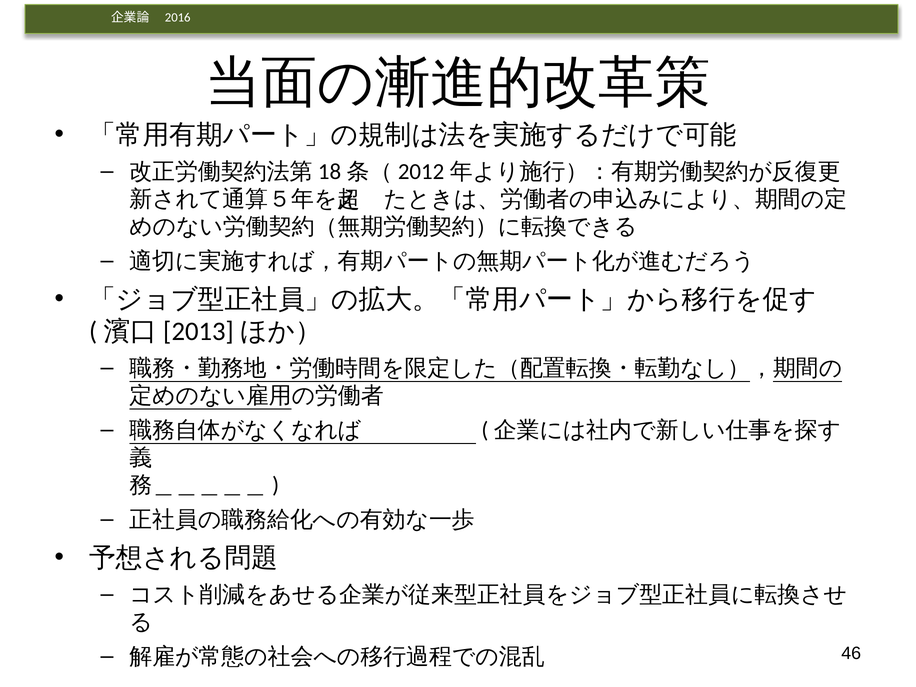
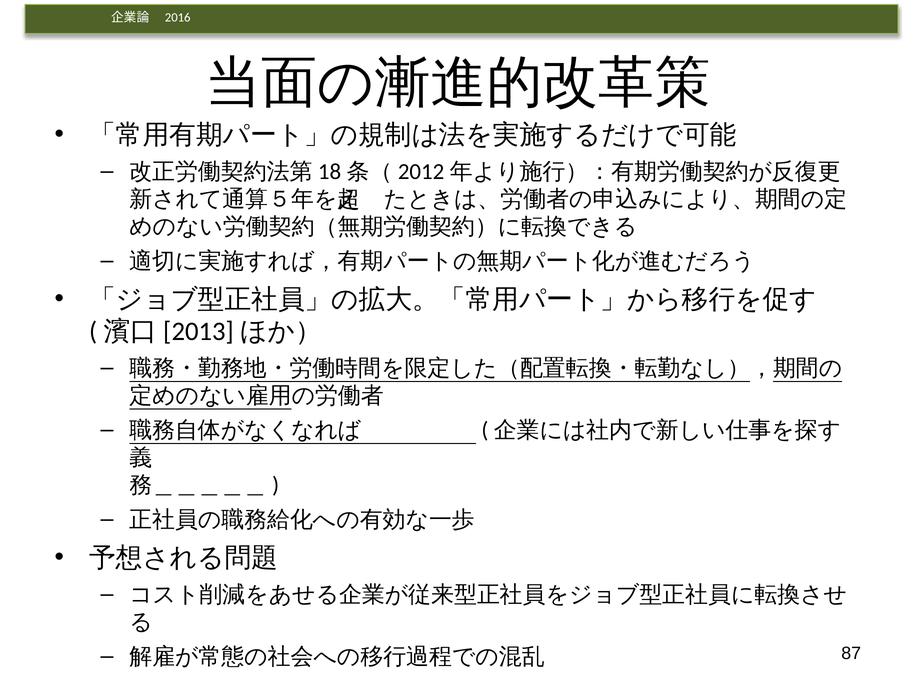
46: 46 -> 87 (851, 653)
